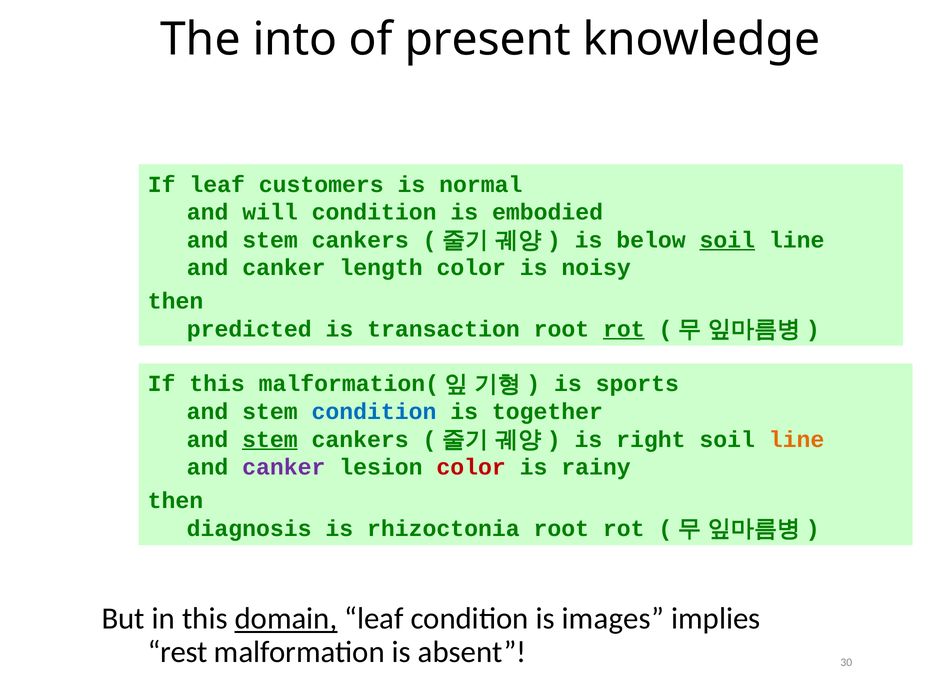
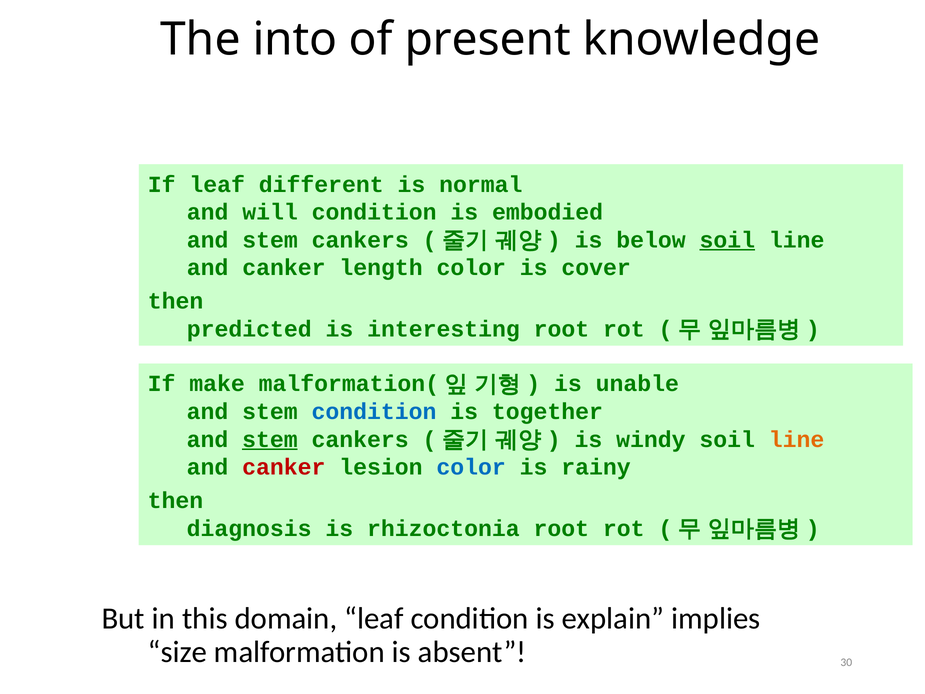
customers: customers -> different (321, 184)
noisy: noisy -> cover (596, 268)
transaction: transaction -> interesting (444, 329)
rot underline: present -> none (624, 329)
If this: this -> make (217, 384)
sports: sports -> unable (637, 384)
right: right -> windy (651, 439)
canker colour: purple -> red (284, 467)
color colour: red -> blue (471, 467)
domain underline: present -> none (286, 618)
images: images -> explain (613, 618)
rest: rest -> size (178, 652)
